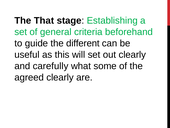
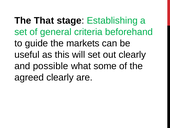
different: different -> markets (83, 43)
carefully: carefully -> possible (51, 66)
